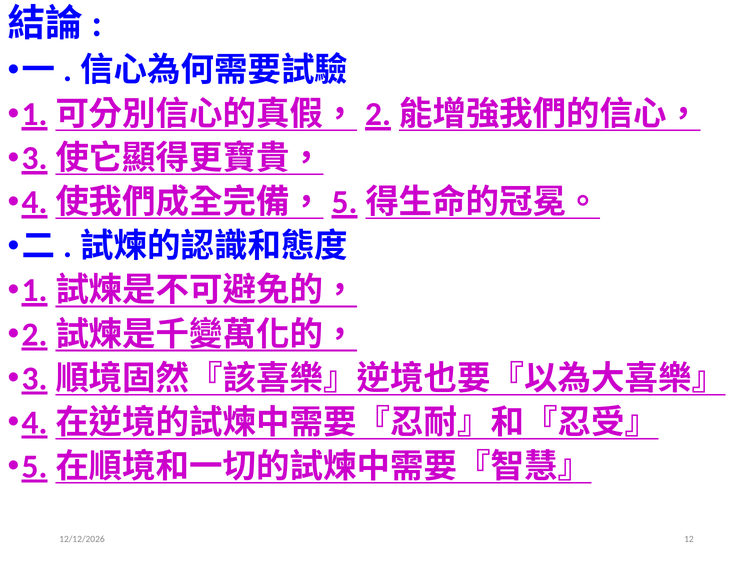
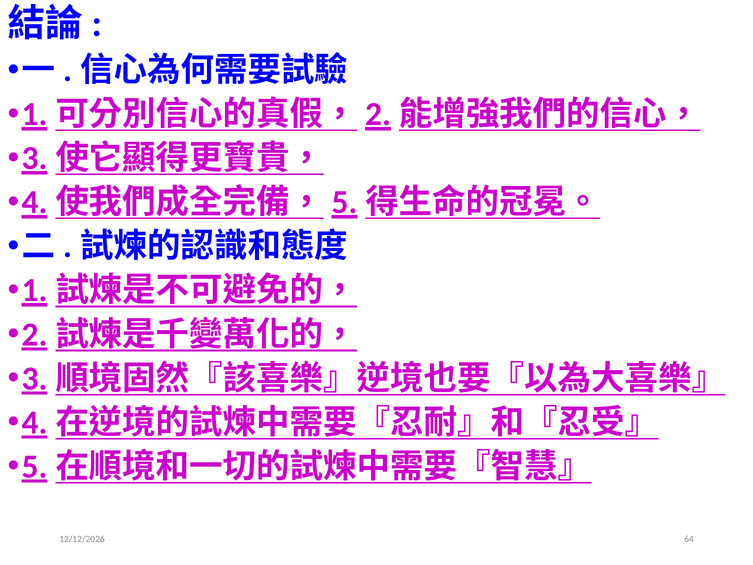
12: 12 -> 64 (689, 539)
